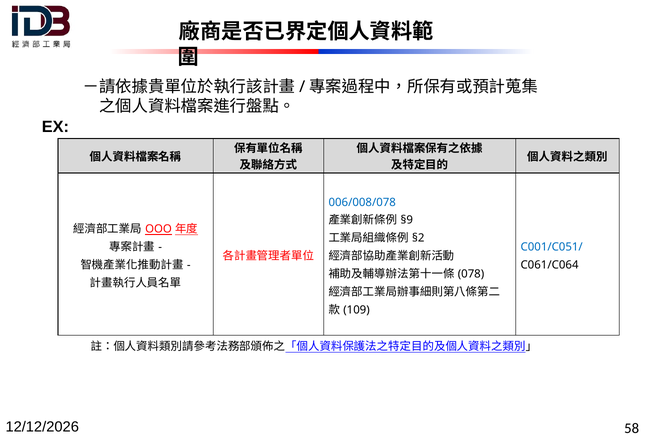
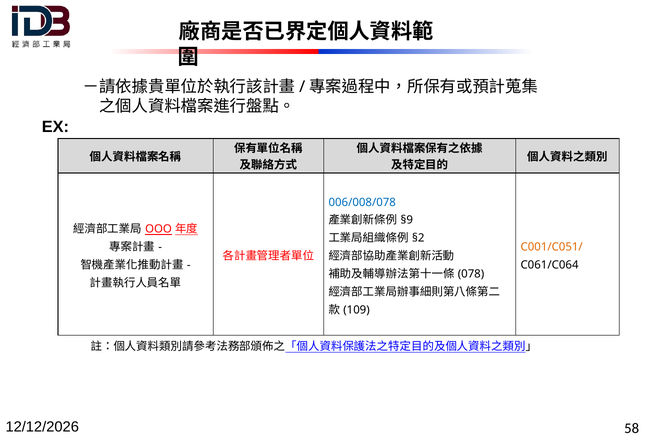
C001/C051/ colour: blue -> orange (552, 247)
